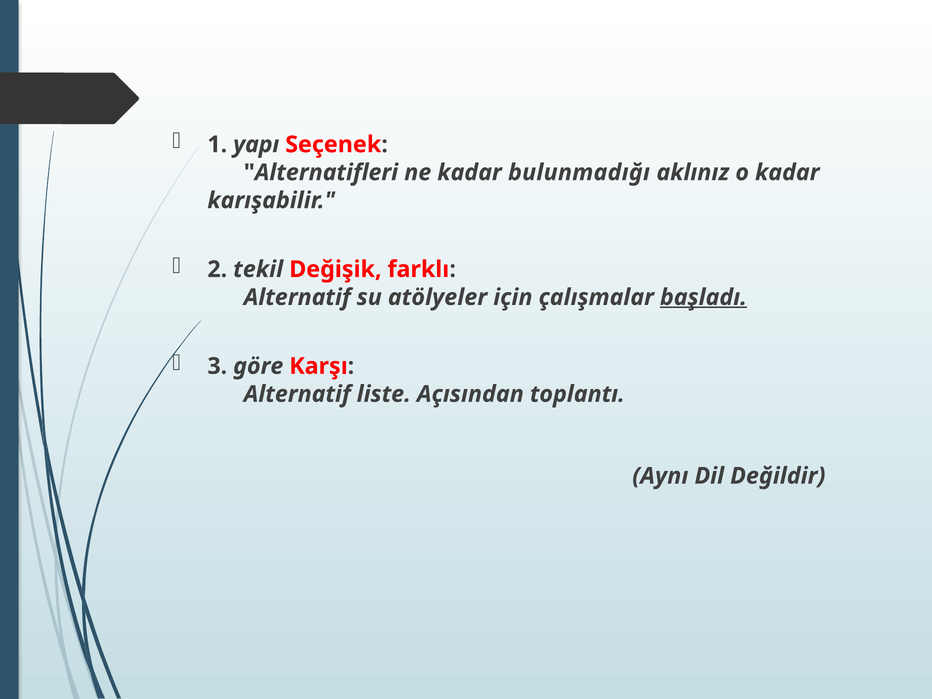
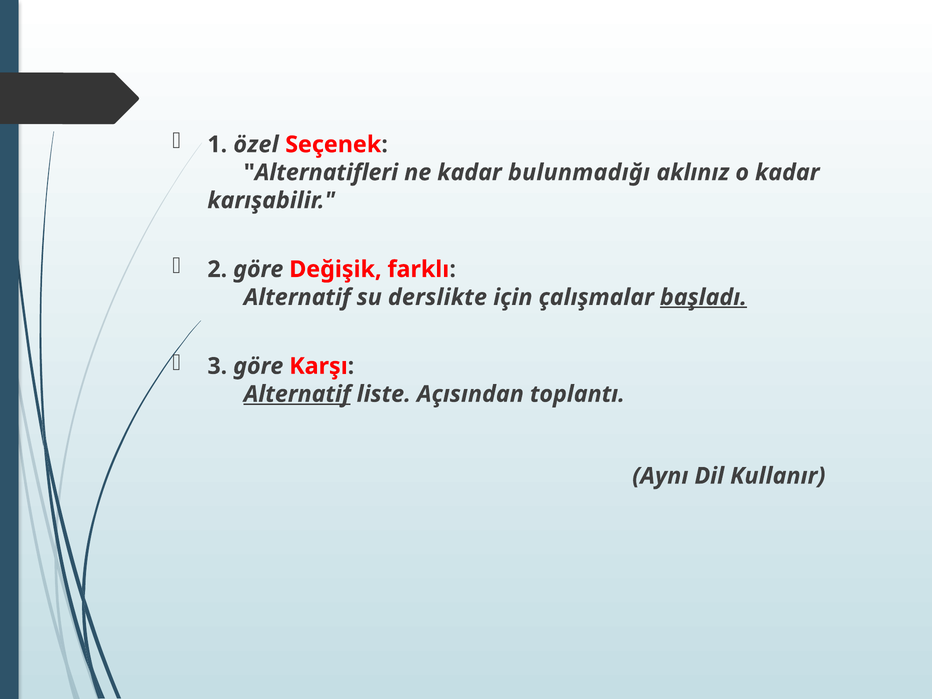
yapı: yapı -> özel (256, 145)
2 tekil: tekil -> göre (258, 269)
atölyeler: atölyeler -> derslikte (437, 297)
Alternatif underline: none -> present (297, 394)
Değildir: Değildir -> Kullanır (778, 476)
